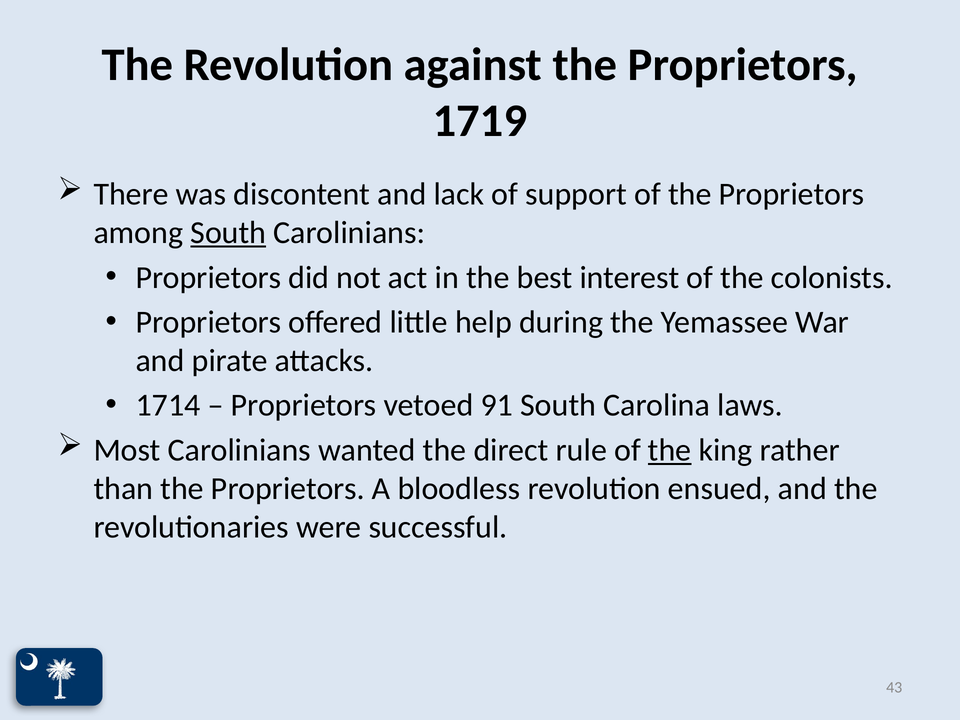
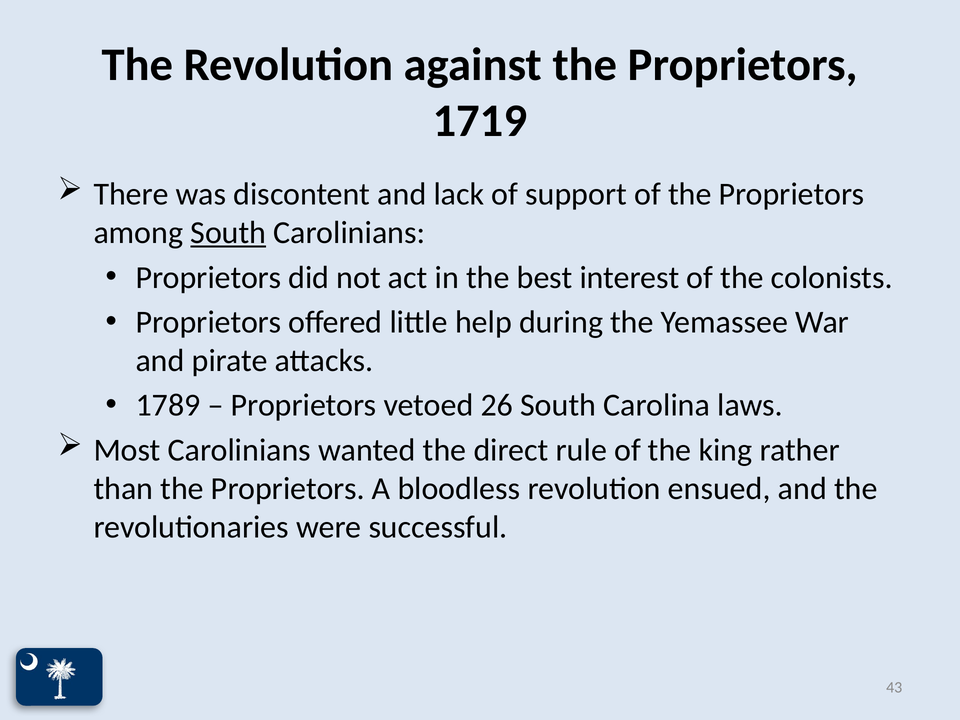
1714: 1714 -> 1789 (168, 405)
91: 91 -> 26 (497, 405)
the underline: present -> none (670, 450)
